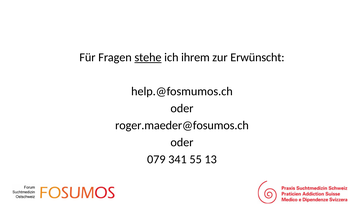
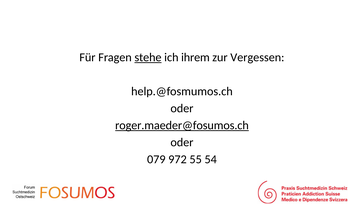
Erwünscht: Erwünscht -> Vergessen (257, 57)
roger.maeder@fosumos.ch underline: none -> present (182, 125)
341: 341 -> 972 (177, 159)
13: 13 -> 54 (211, 159)
